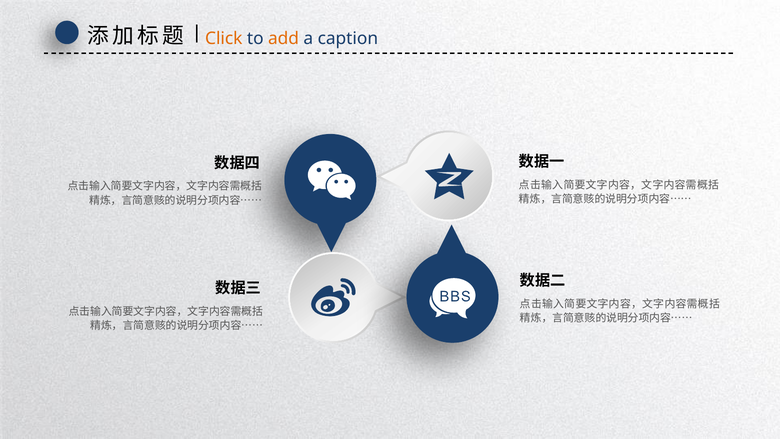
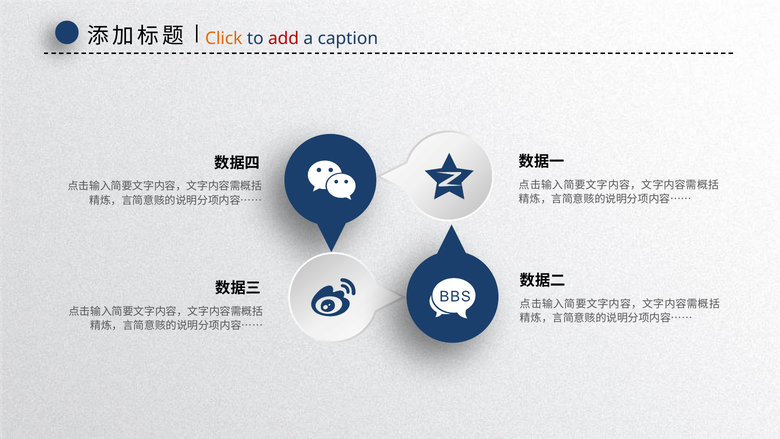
add colour: orange -> red (284, 38)
